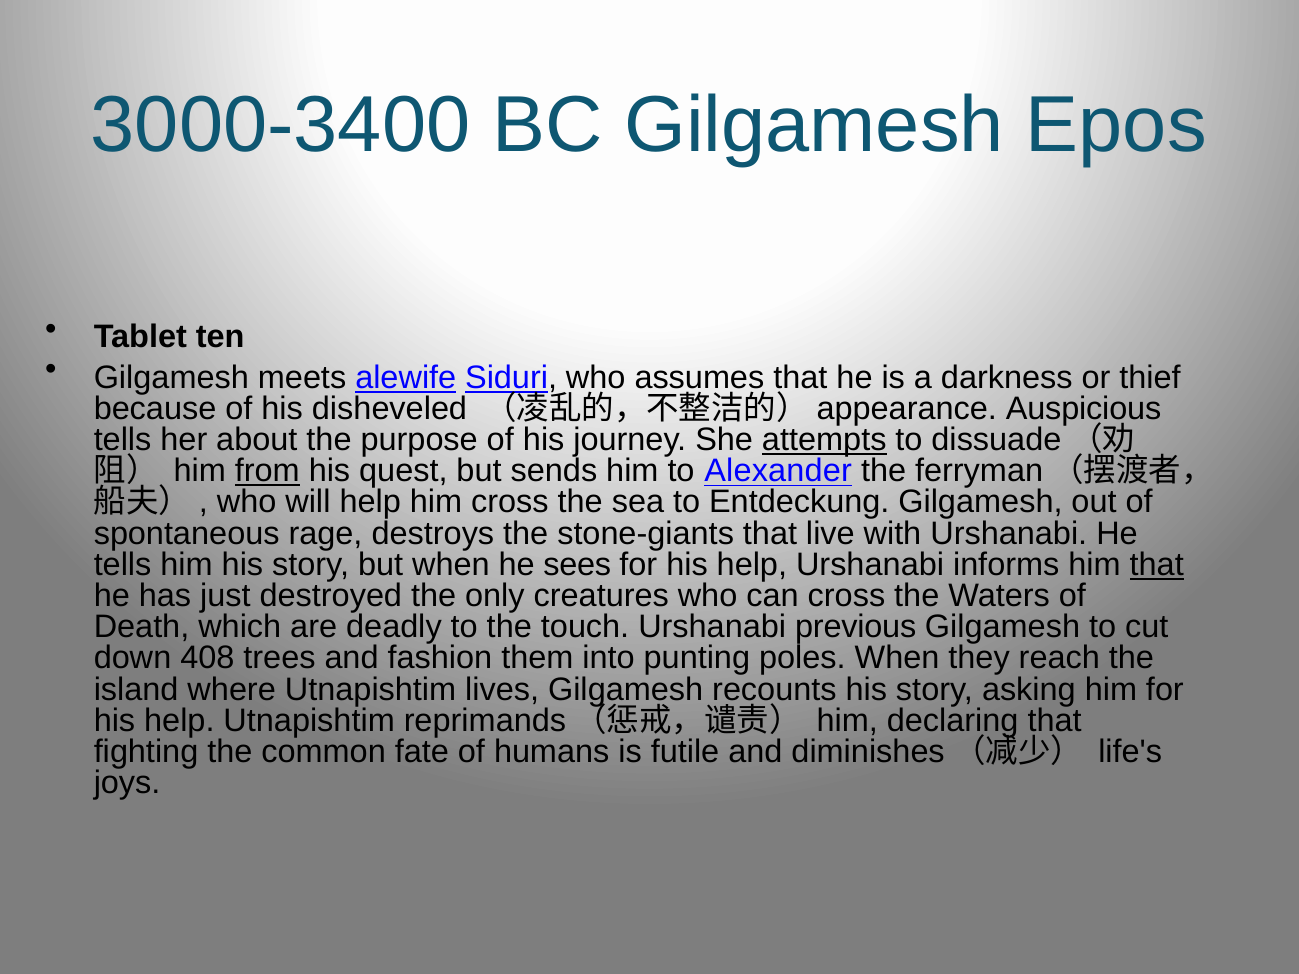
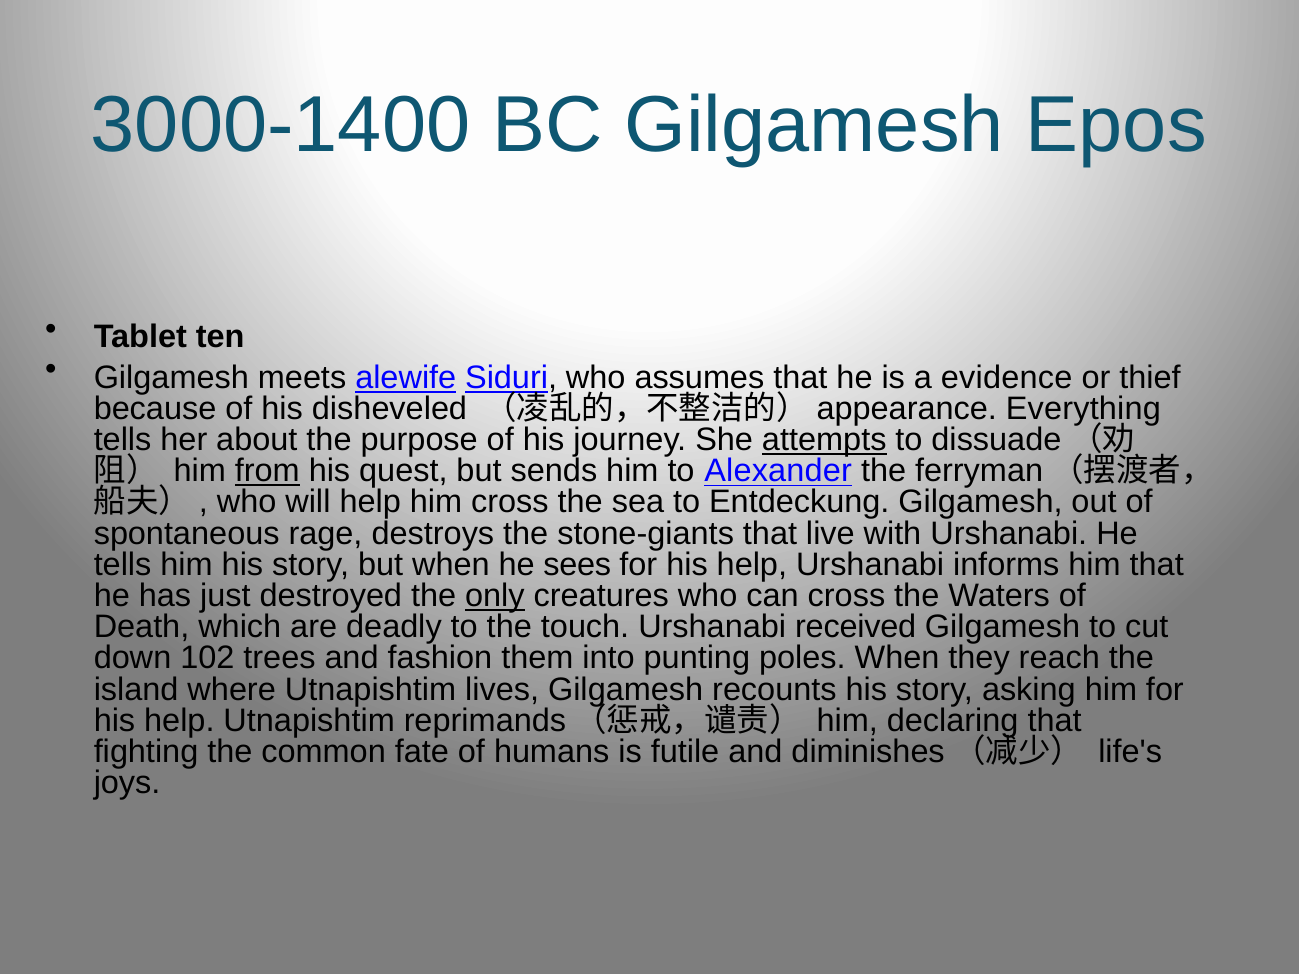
3000-3400: 3000-3400 -> 3000-1400 (281, 126)
darkness: darkness -> evidence (1007, 378)
Auspicious: Auspicious -> Everything (1083, 409)
that underline: present -> none (1157, 565)
only underline: none -> present (495, 596)
previous: previous -> received (856, 627)
408: 408 -> 102 (207, 658)
